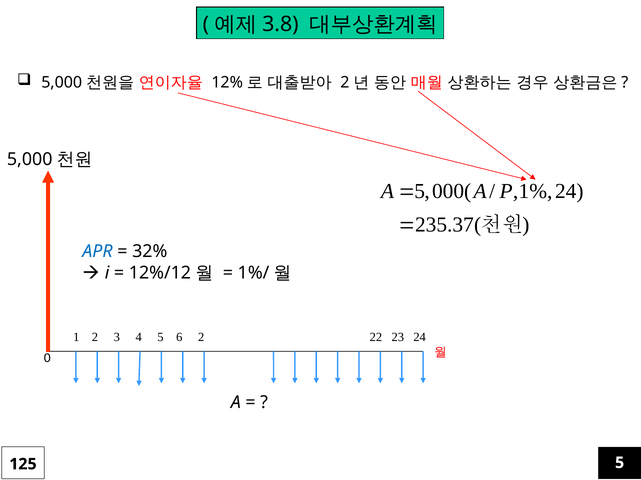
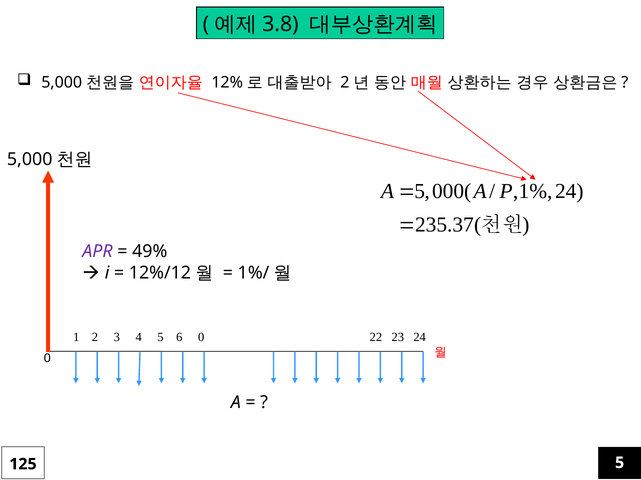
APR colour: blue -> purple (98, 252)
32%: 32% -> 49% (150, 252)
6 2: 2 -> 0 (201, 337)
